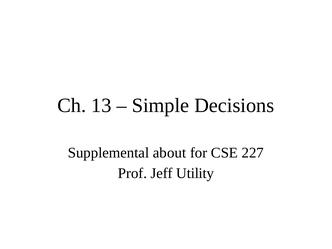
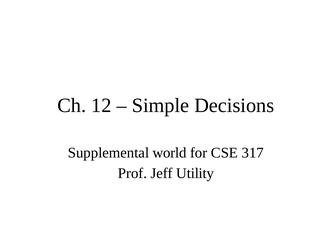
13: 13 -> 12 (101, 105)
about: about -> world (170, 153)
227: 227 -> 317 (253, 153)
